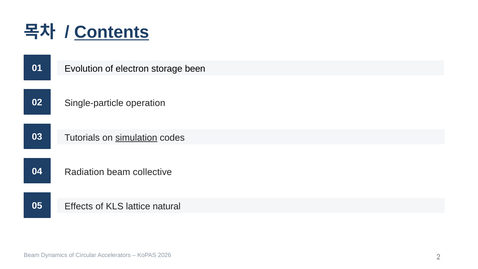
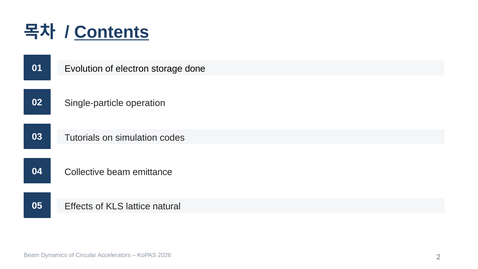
been: been -> done (195, 69)
simulation underline: present -> none (136, 138)
Radiation: Radiation -> Collective (84, 172)
collective: collective -> emittance (152, 172)
